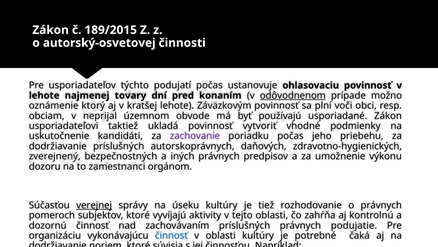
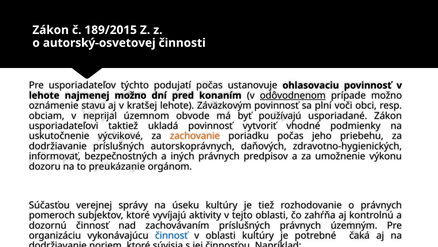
najmenej tovary: tovary -> možno (131, 95)
ktorý: ktorý -> stavu (93, 105)
kandidáti: kandidáti -> výcvikové (120, 136)
zachovanie colour: purple -> orange (195, 136)
zverejnený: zverejnený -> informovať (55, 156)
zamestnanci: zamestnanci -> preukázanie (117, 166)
verejnej underline: present -> none (94, 205)
podujatie: podujatie -> územným (354, 225)
